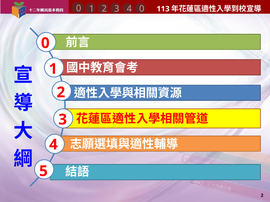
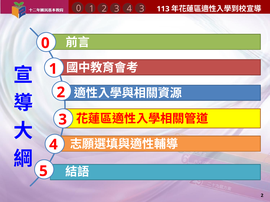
4 0: 0 -> 3 (142, 9)
